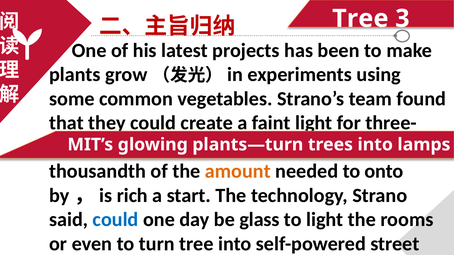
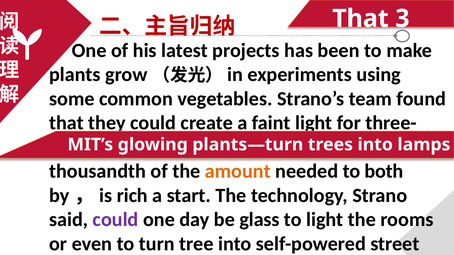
Tree: Tree -> That (360, 19)
onto: onto -> both (384, 172)
could colour: blue -> purple (116, 220)
